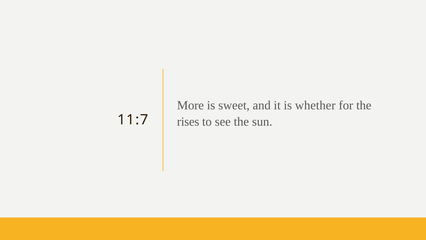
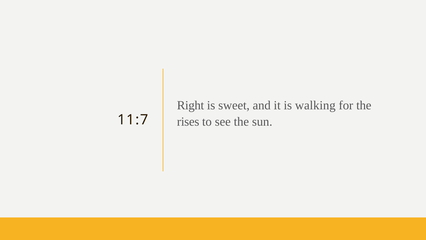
More: More -> Right (191, 105)
whether: whether -> walking (315, 105)
